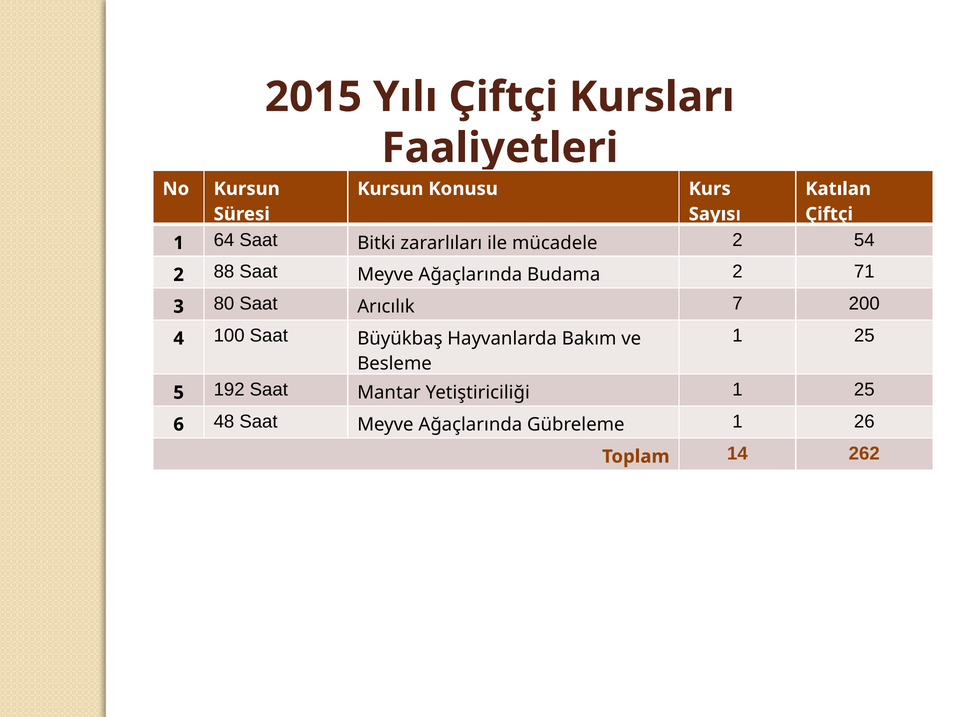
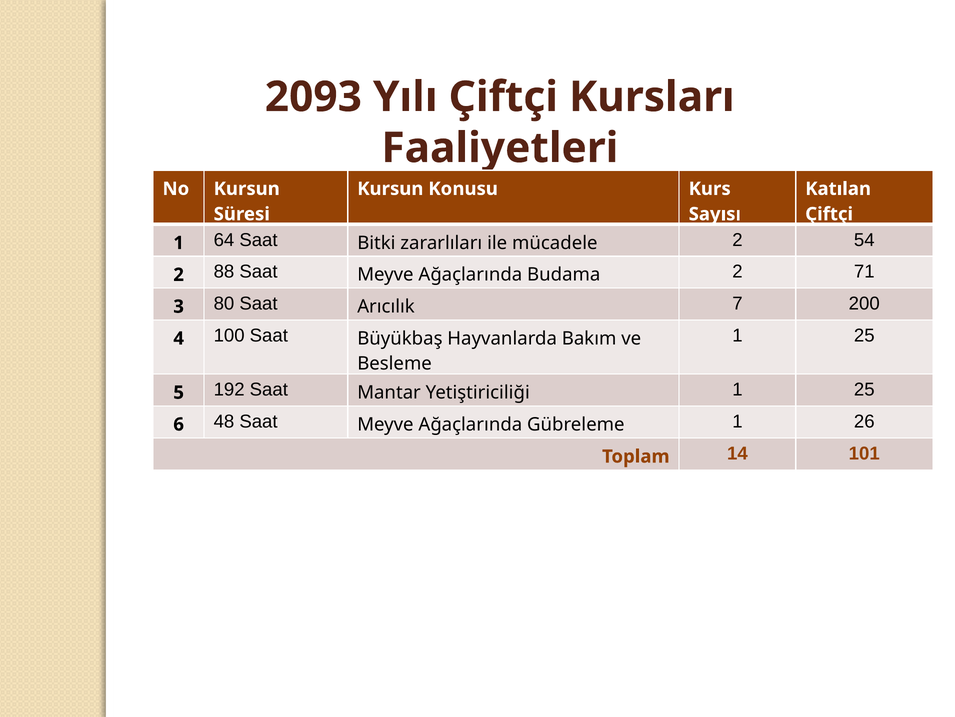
2015: 2015 -> 2093 (313, 97)
262: 262 -> 101 (864, 453)
